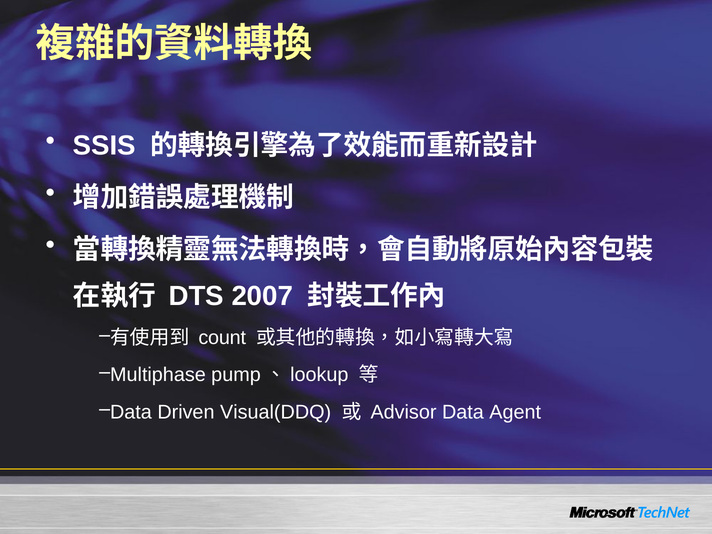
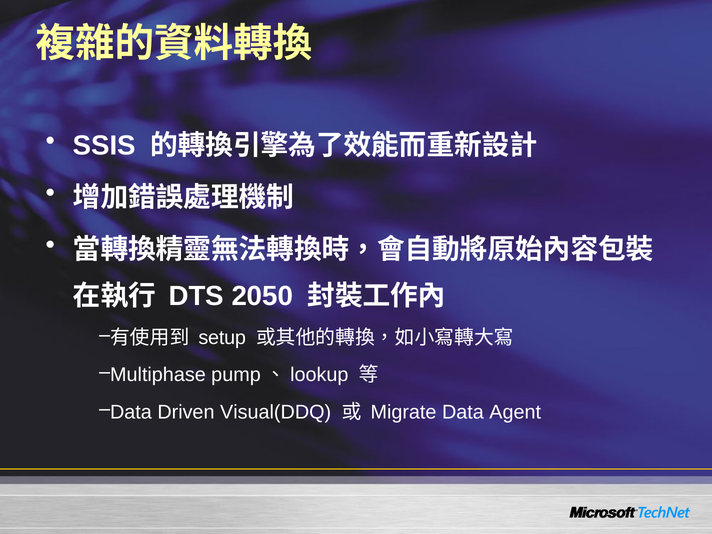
2007: 2007 -> 2050 (262, 296)
count: count -> setup (222, 338)
Advisor: Advisor -> Migrate (404, 412)
